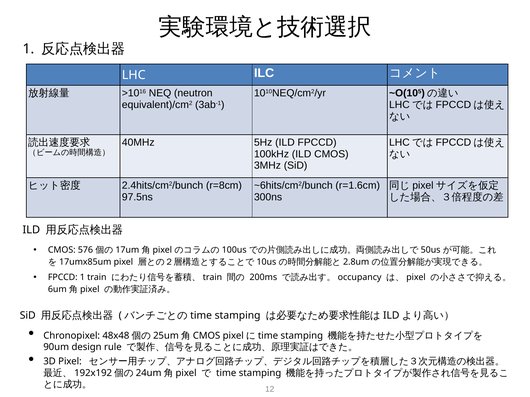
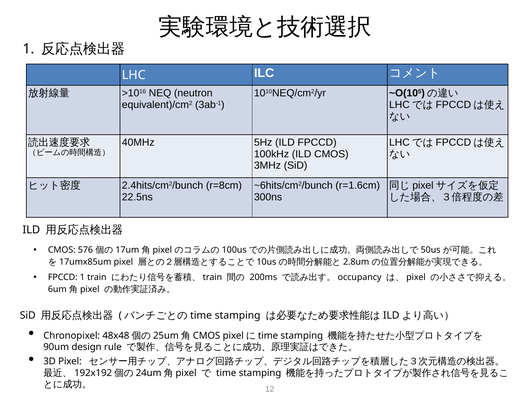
97.5ns: 97.5ns -> 22.5ns (137, 197)
